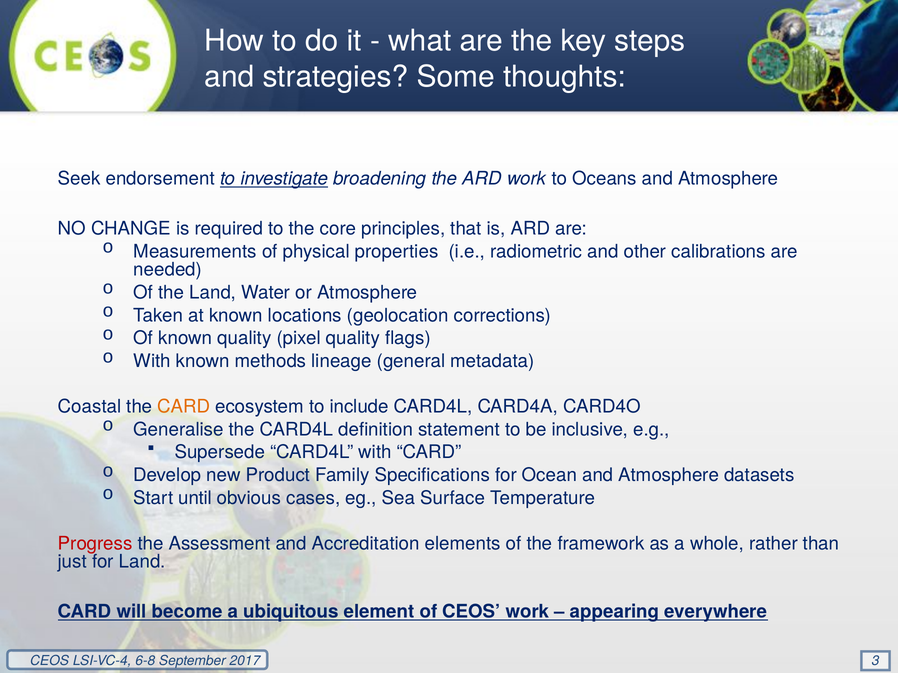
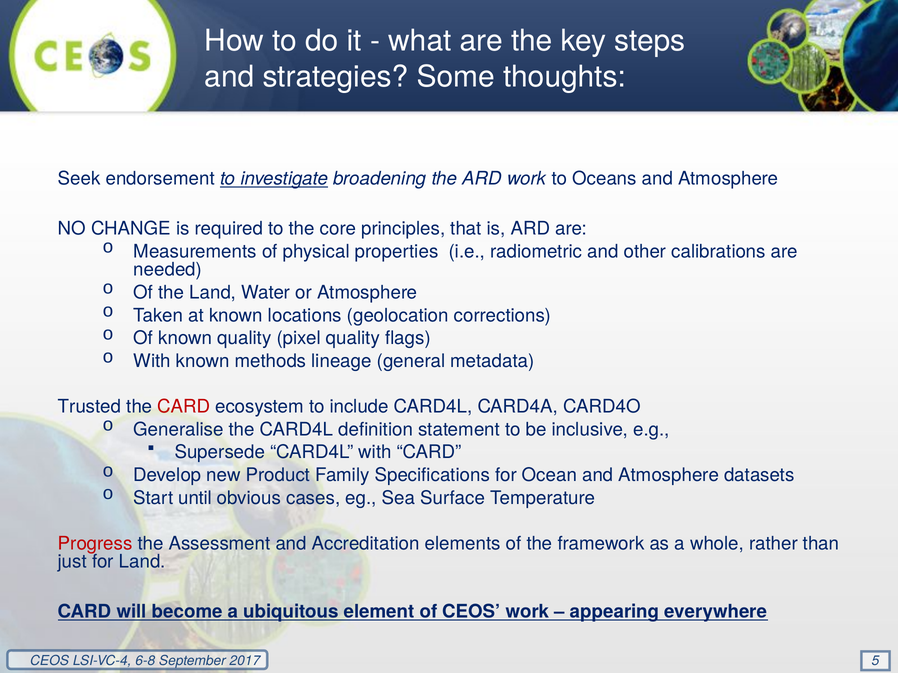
Coastal: Coastal -> Trusted (90, 407)
CARD colour: orange -> red (184, 407)
3: 3 -> 5 (876, 661)
